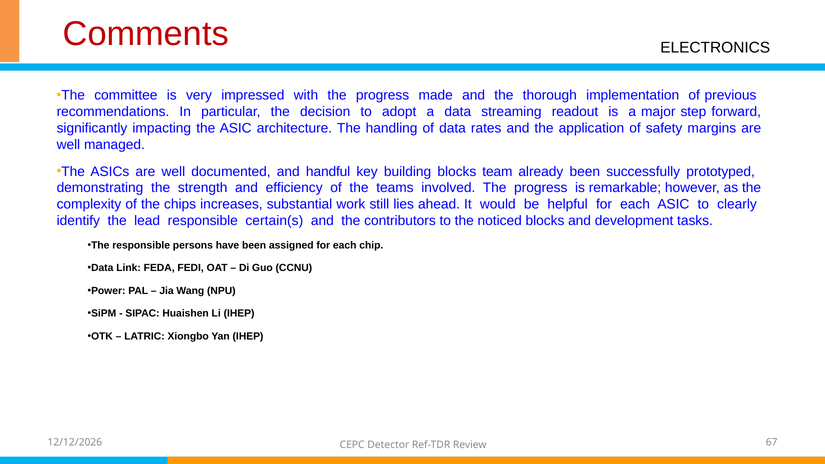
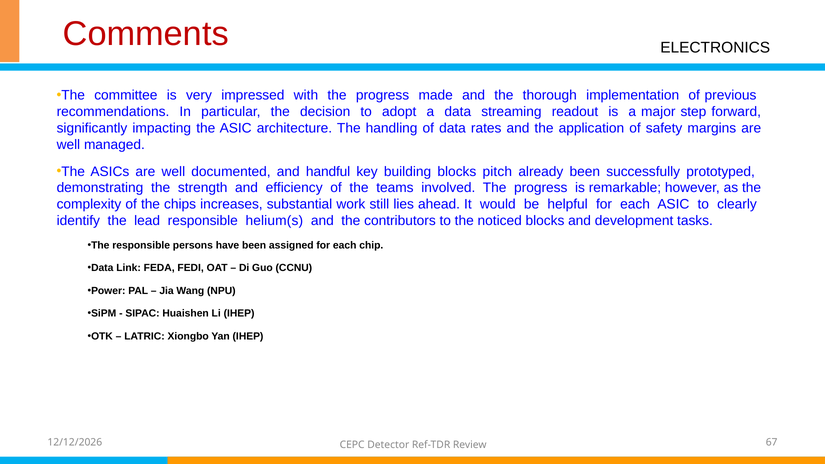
team: team -> pitch (497, 171)
certain(s: certain(s -> helium(s (274, 221)
